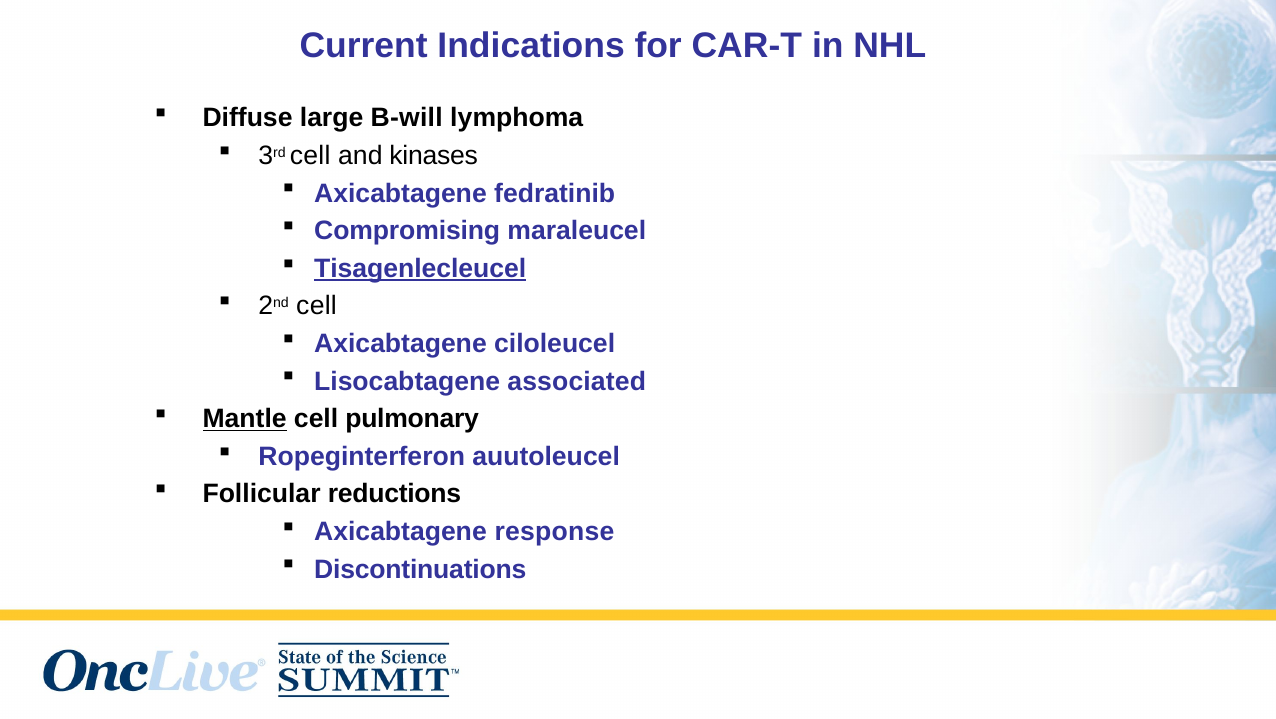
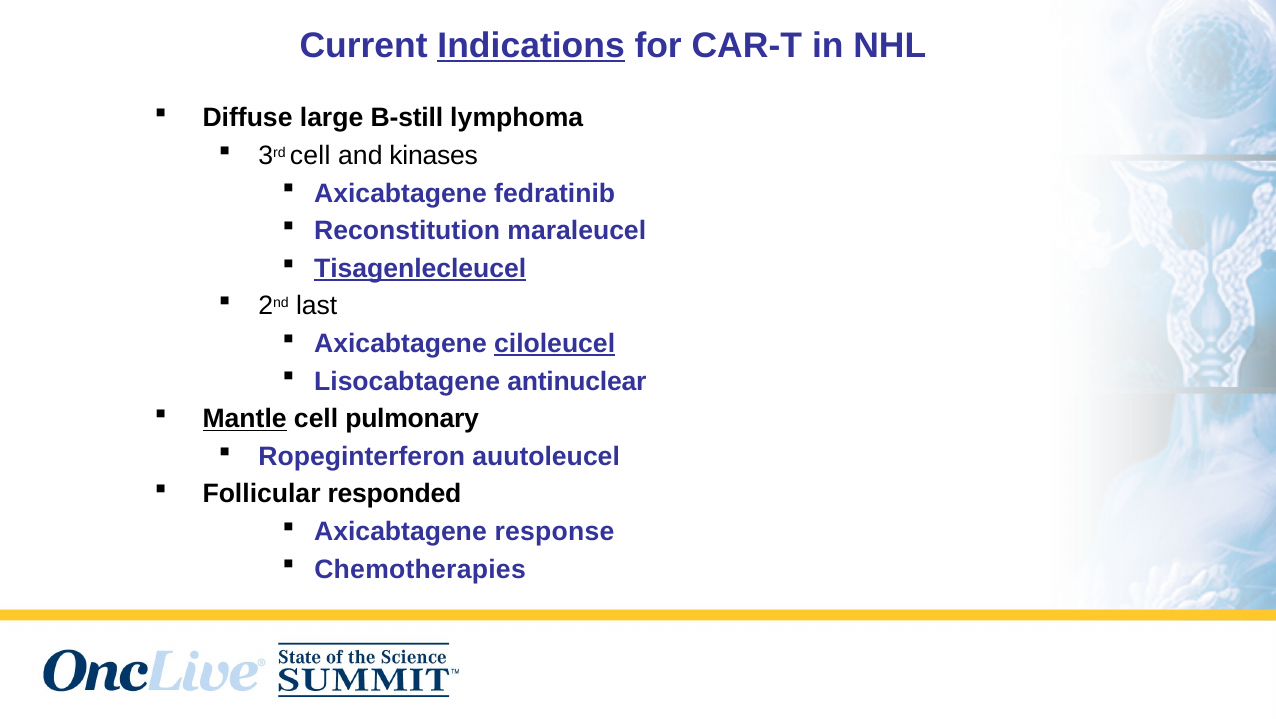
Indications underline: none -> present (531, 46)
B-will: B-will -> B-still (407, 118)
Compromising: Compromising -> Reconstitution (407, 231)
2nd cell: cell -> last (317, 306)
ciloleucel underline: none -> present (555, 343)
associated: associated -> antinuclear (577, 381)
reductions: reductions -> responded (394, 494)
Discontinuations: Discontinuations -> Chemotherapies (420, 569)
